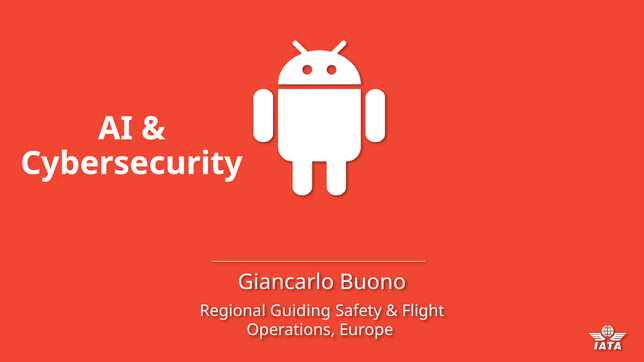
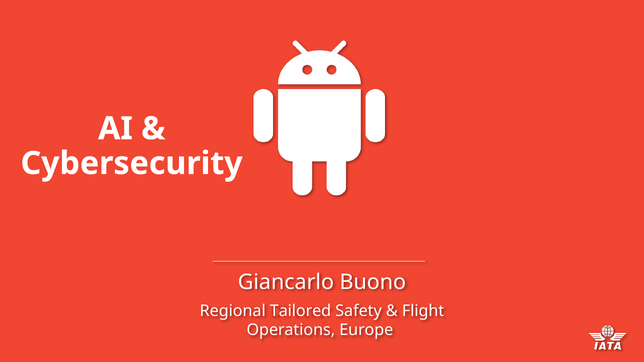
Guiding: Guiding -> Tailored (301, 311)
